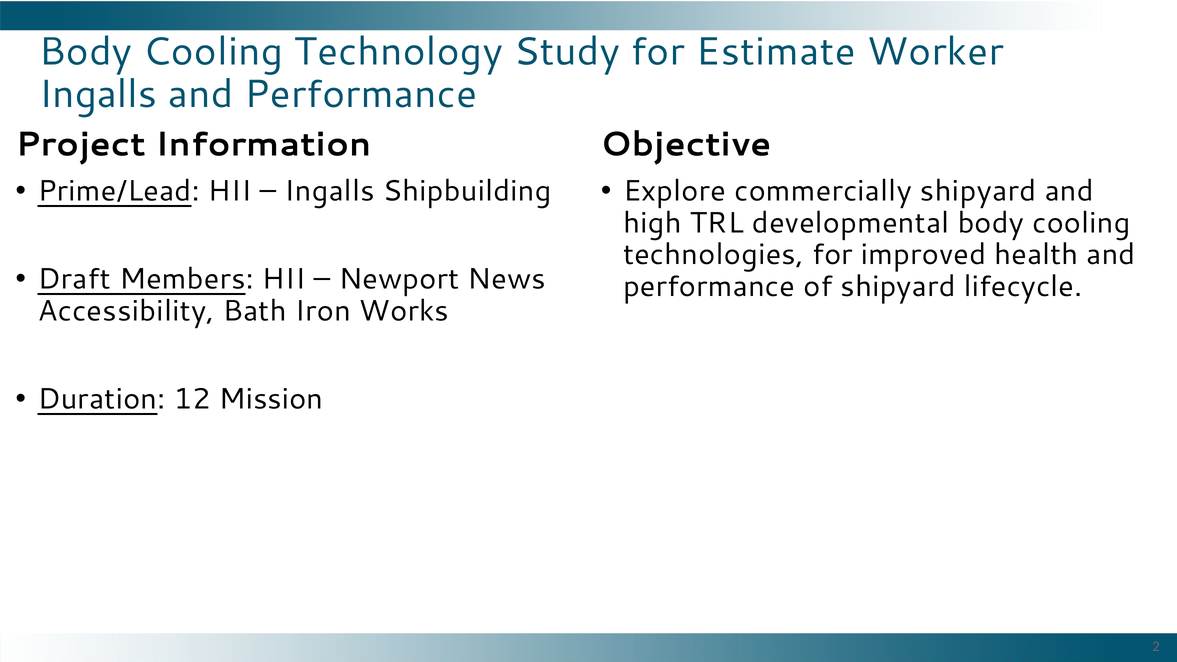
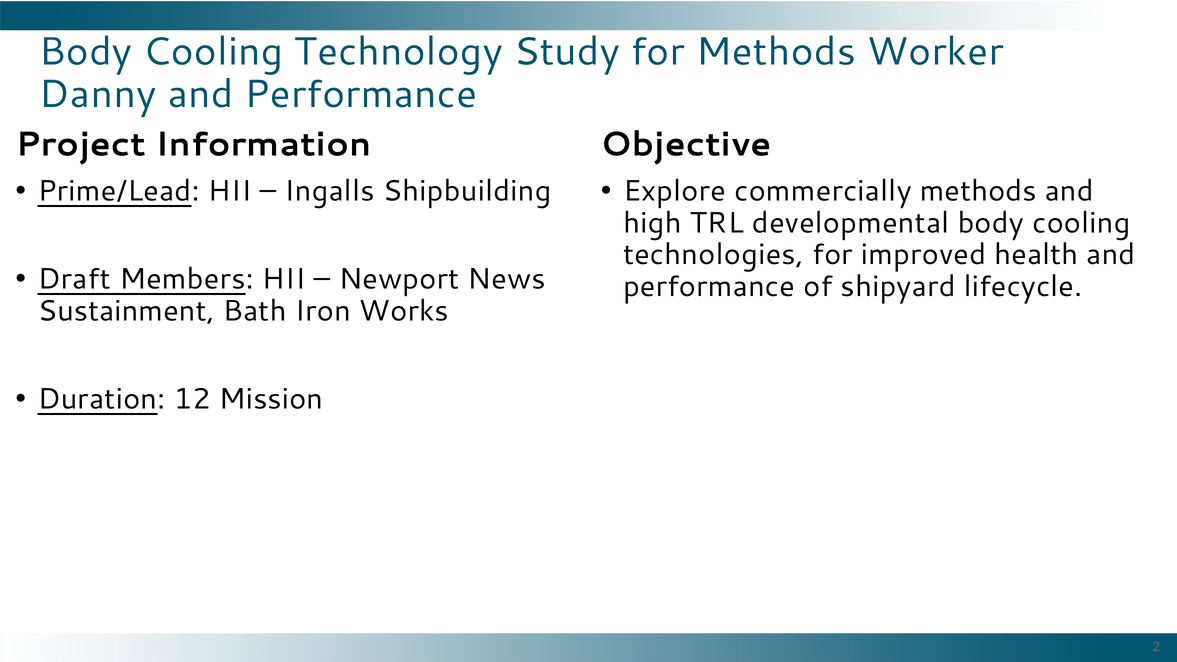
for Estimate: Estimate -> Methods (776, 52)
Ingalls: Ingalls -> Danny (98, 94)
commercially shipyard: shipyard -> methods (978, 191)
Accessibility: Accessibility -> Sustainment (126, 311)
